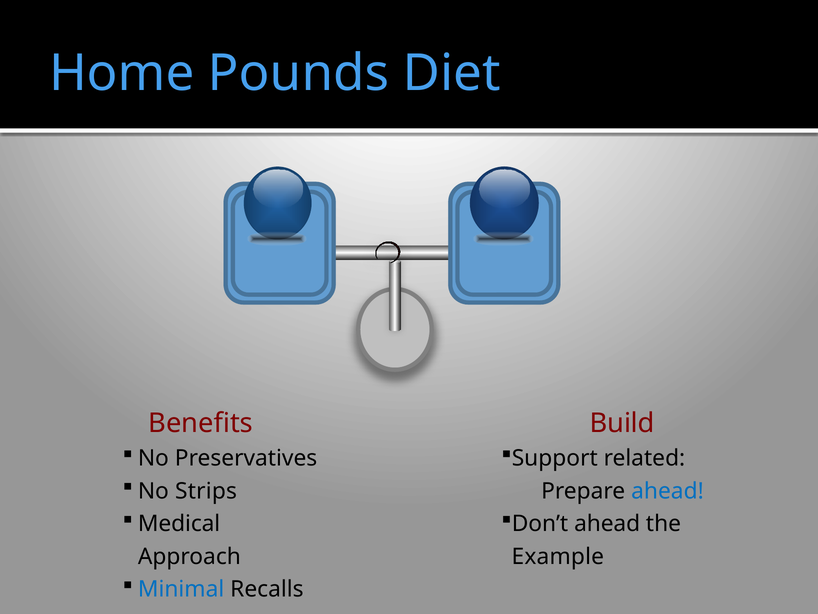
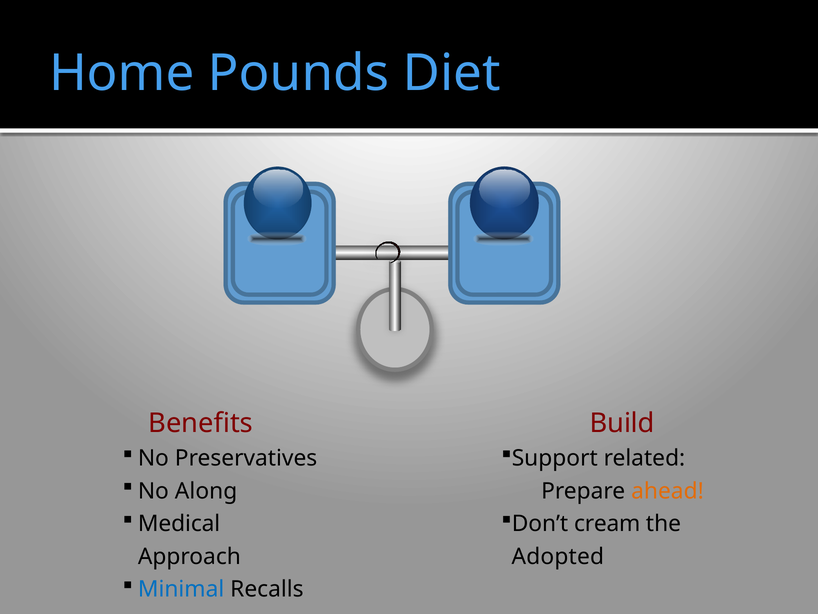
Strips: Strips -> Along (206, 491)
ahead colour: blue -> orange (667, 491)
Don’t ahead: ahead -> cream (607, 523)
Example: Example -> Adopted (558, 556)
